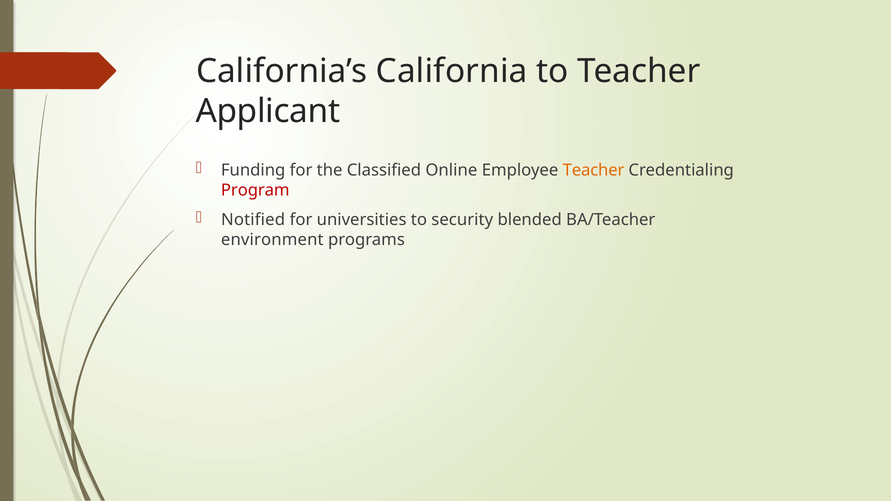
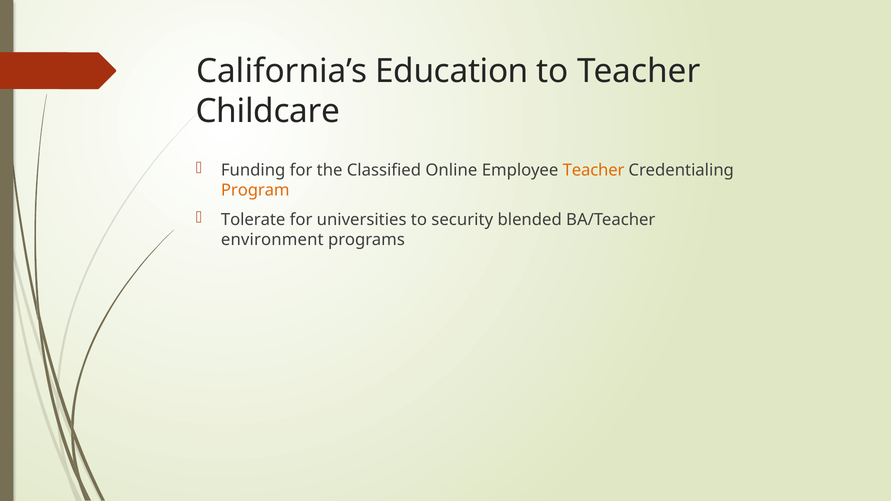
California: California -> Education (452, 71)
Applicant: Applicant -> Childcare (268, 111)
Program colour: red -> orange (255, 191)
Notified: Notified -> Tolerate (253, 220)
